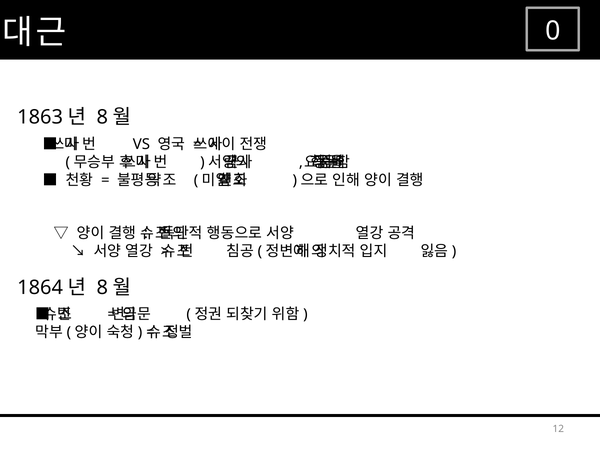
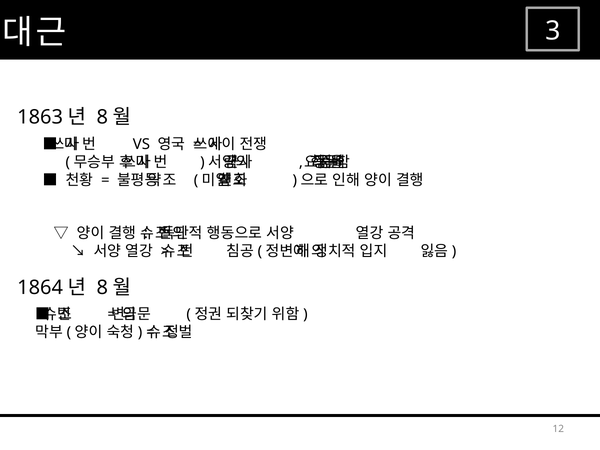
0: 0 -> 3 (553, 31)
